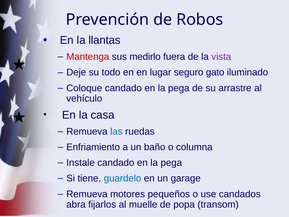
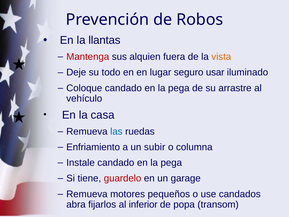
medirlo: medirlo -> alquien (145, 57)
vista colour: purple -> orange (221, 57)
gato: gato -> usar (215, 72)
baño: baño -> subir (155, 147)
guardelo colour: blue -> red (123, 178)
muelle: muelle -> inferior (143, 204)
